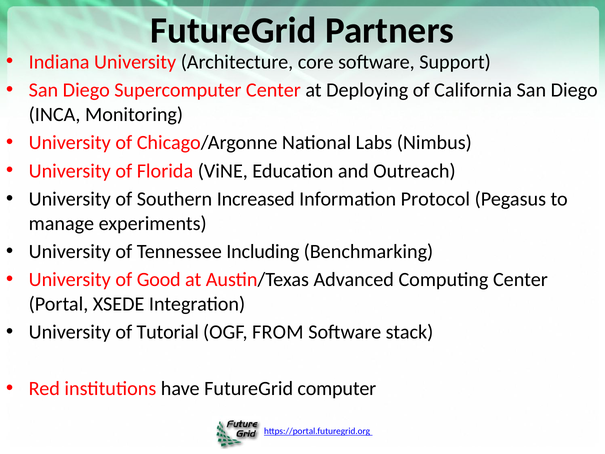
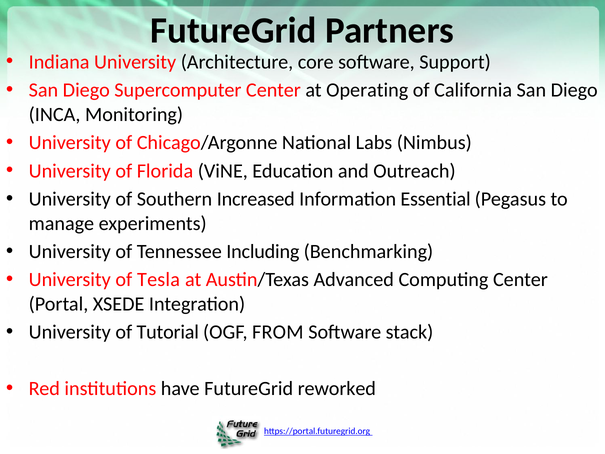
Deploying: Deploying -> Operating (367, 90)
Protocol: Protocol -> Essential (436, 199)
Good: Good -> Tesla (159, 280)
computer: computer -> reworked (337, 389)
